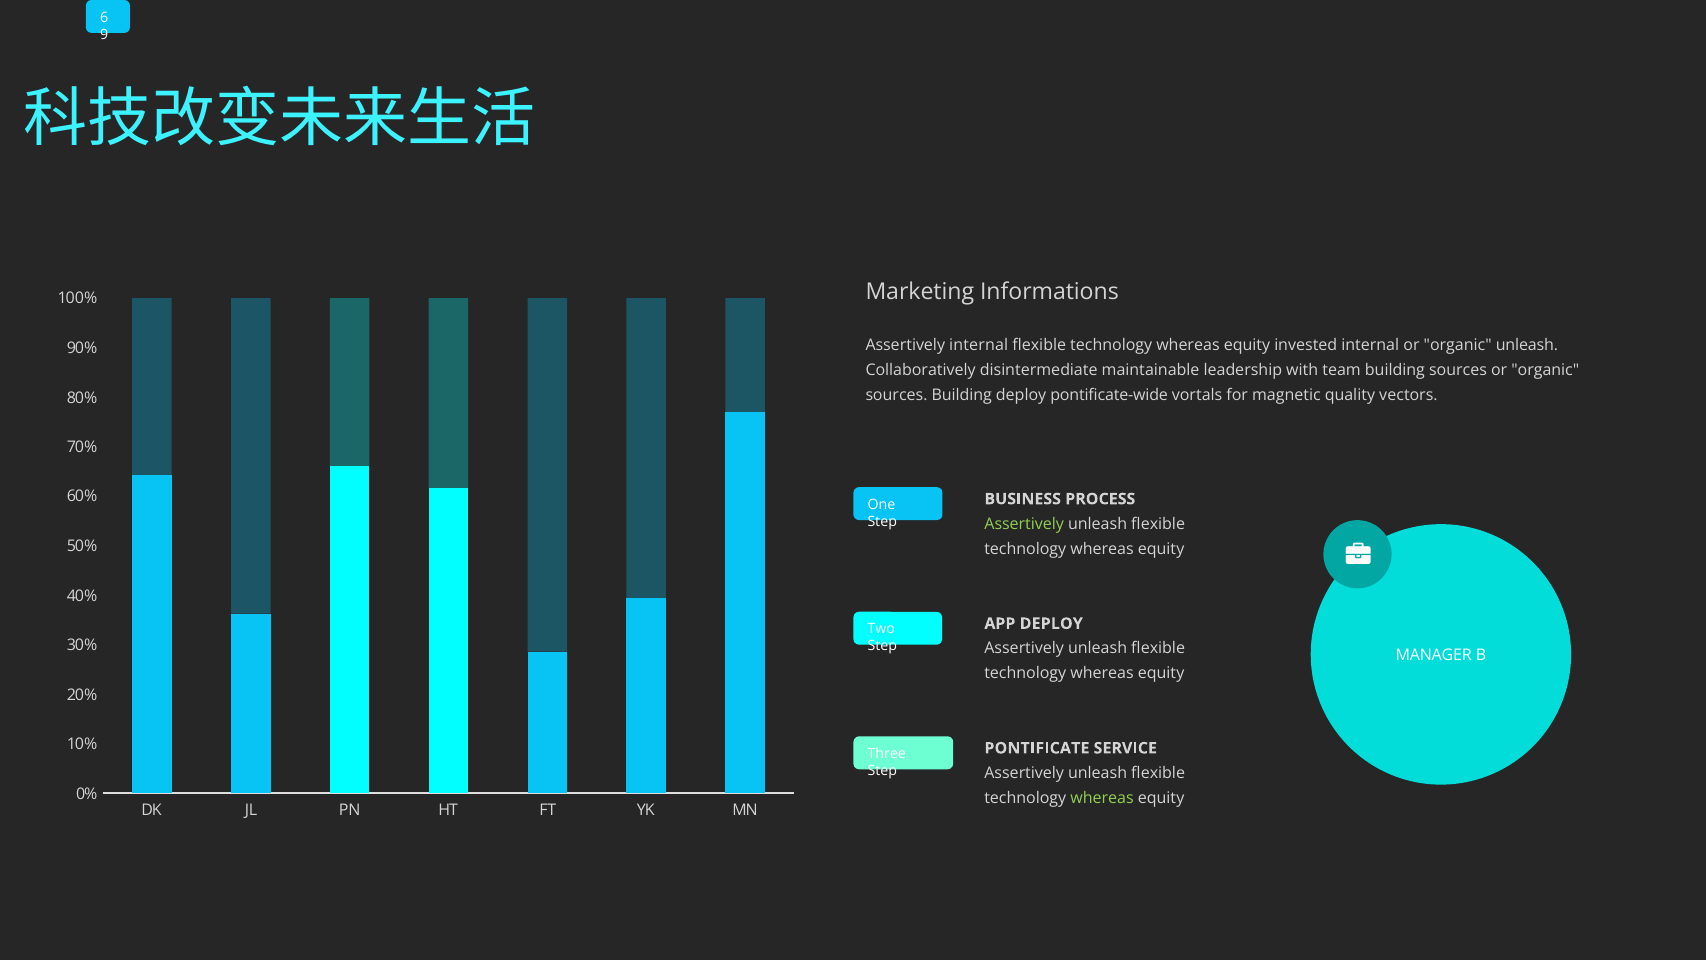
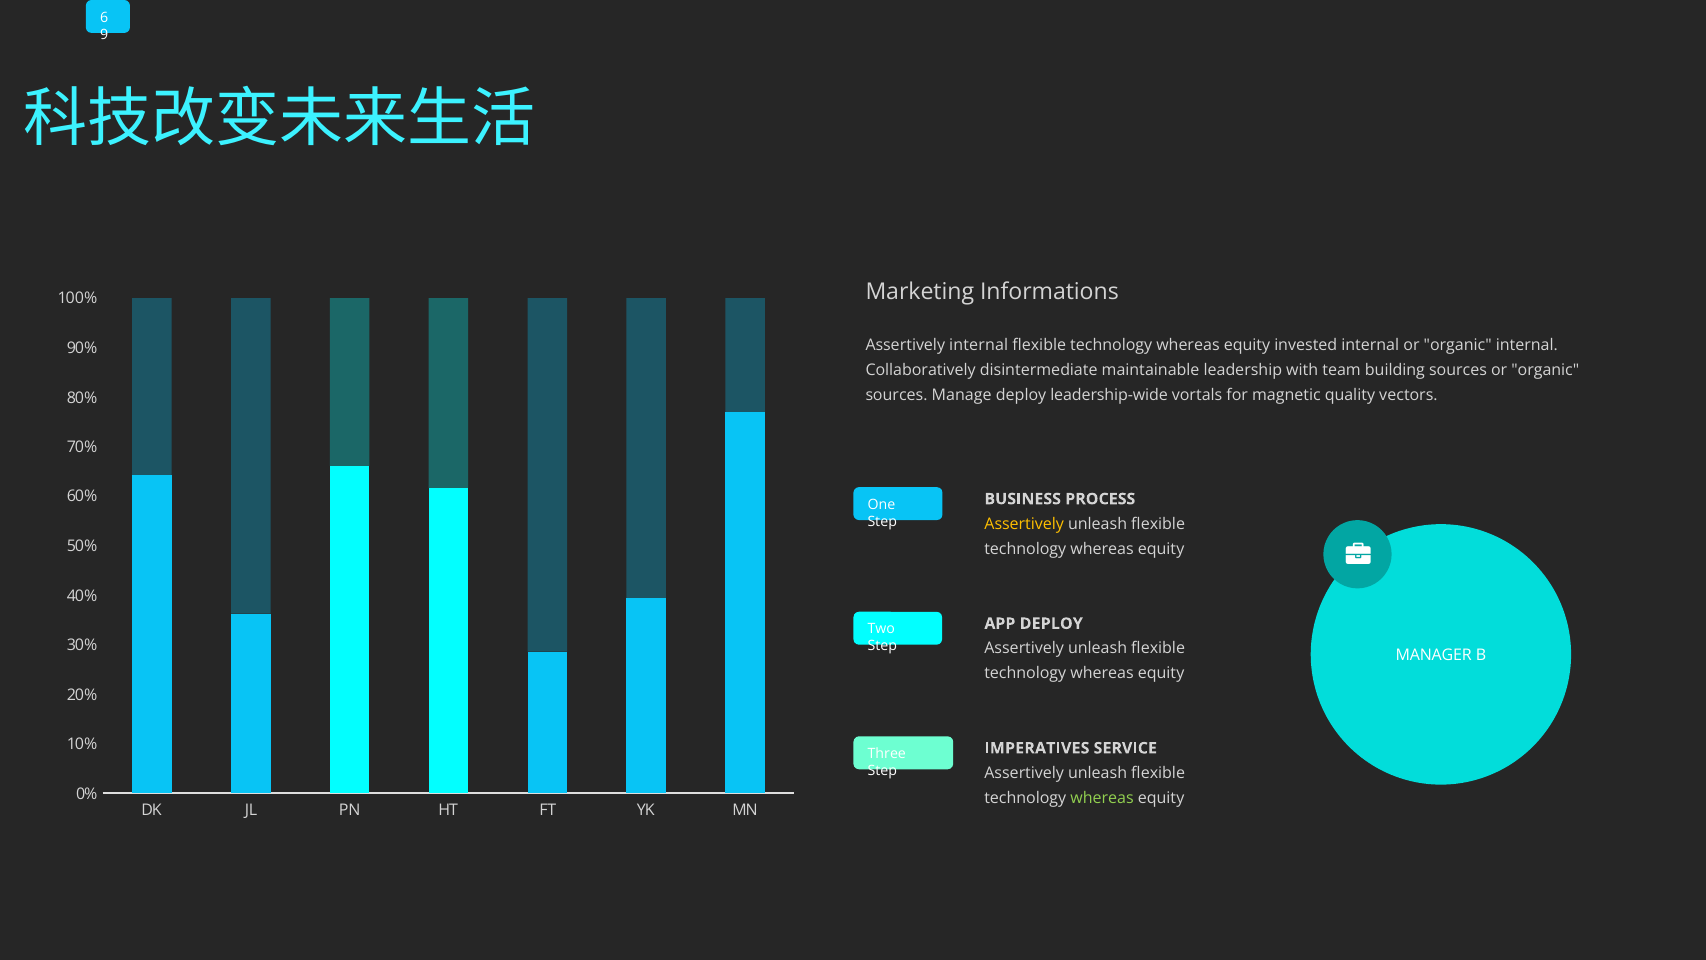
organic unleash: unleash -> internal (1527, 345)
sources Building: Building -> Manage (962, 395)
pontificate-wide: pontificate-wide -> leadership-wide (1109, 395)
Assertively colour: light green -> yellow (1024, 524)
PONTIFICATE: PONTIFICATE -> IMPERATIVES (1037, 748)
